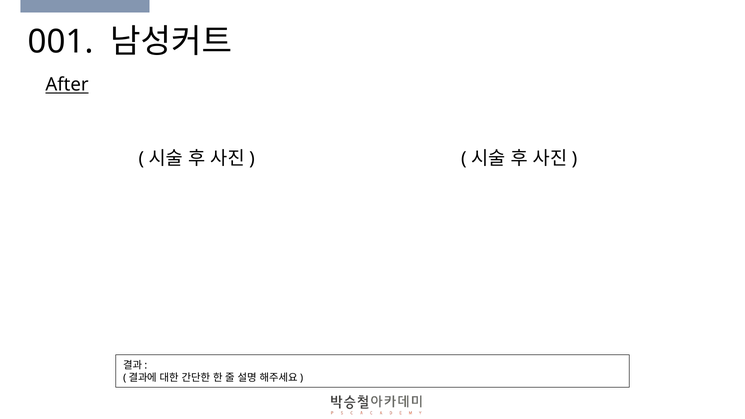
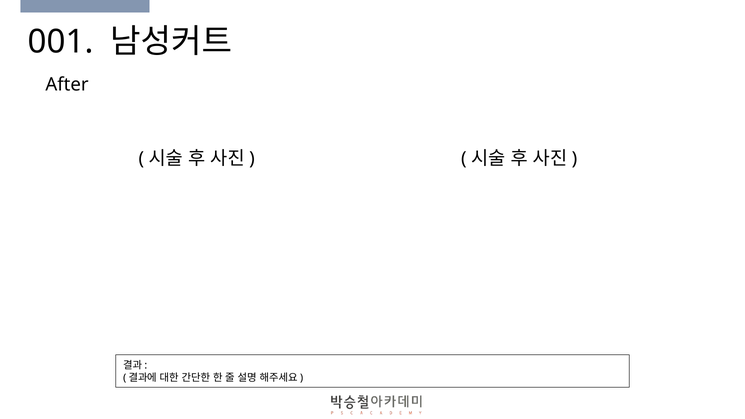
After underline: present -> none (67, 85)
